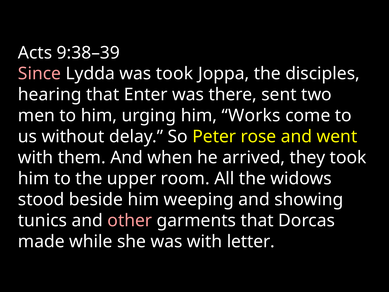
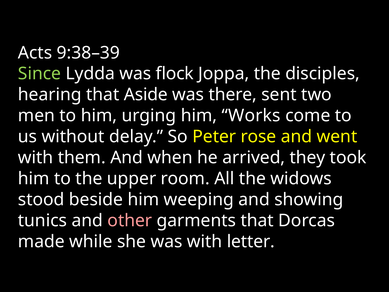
Since colour: pink -> light green (39, 74)
was took: took -> flock (175, 74)
Enter: Enter -> Aside (146, 95)
